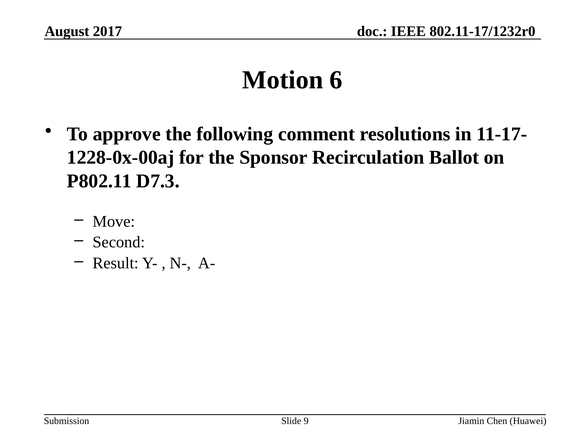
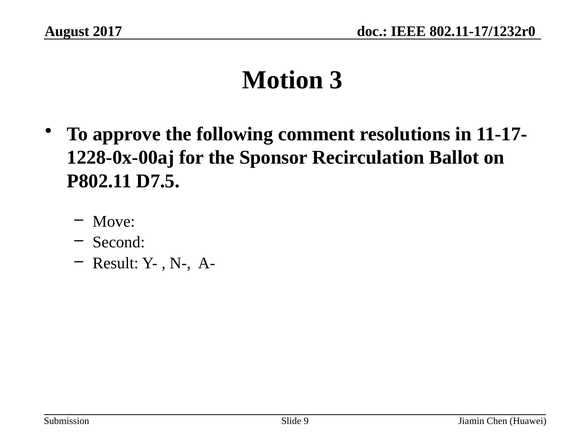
6: 6 -> 3 (336, 80)
D7.3: D7.3 -> D7.5 (158, 181)
